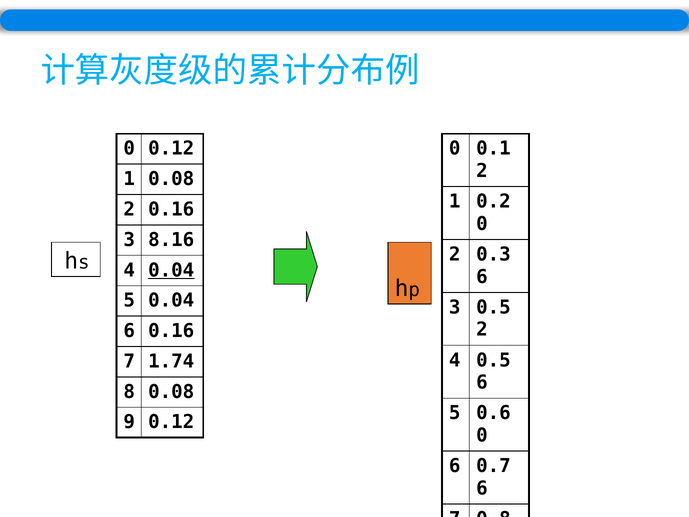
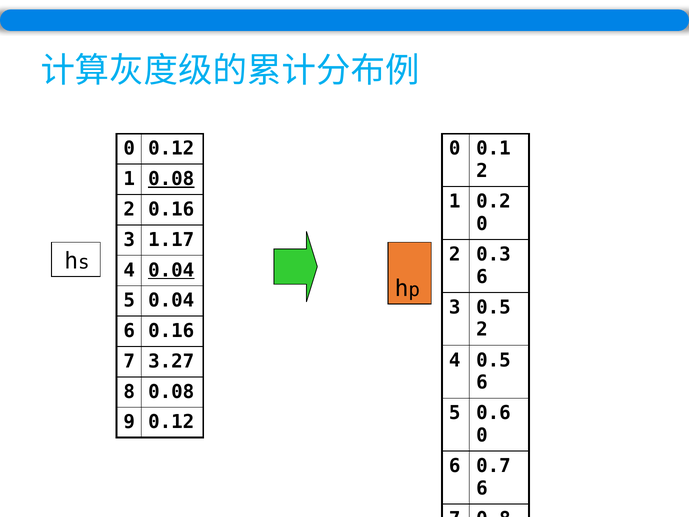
0.08 underline: none -> present (171, 179)
8.16: 8.16 -> 1.17 (171, 240)
1.74: 1.74 -> 3.27 (171, 361)
